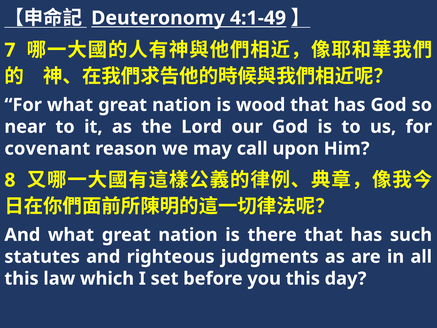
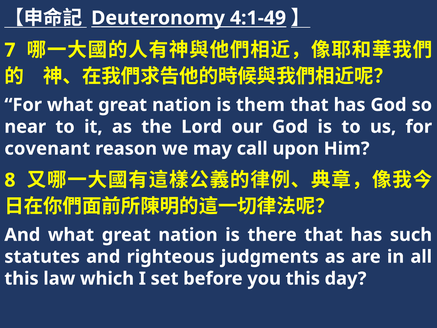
wood: wood -> them (260, 105)
